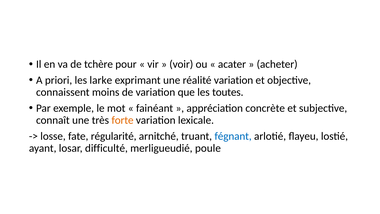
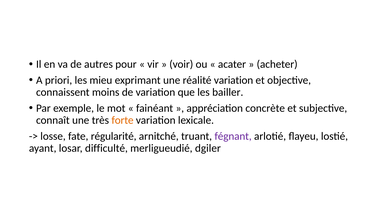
tchère: tchère -> autres (98, 64)
larke: larke -> mieu (101, 80)
toutes: toutes -> bailler (228, 92)
fégnant colour: blue -> purple (233, 136)
poule: poule -> dgiler (208, 148)
